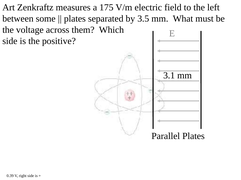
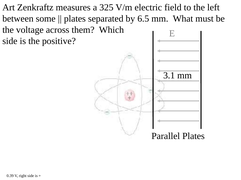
175: 175 -> 325 (106, 7)
3.5: 3.5 -> 6.5 (143, 19)
